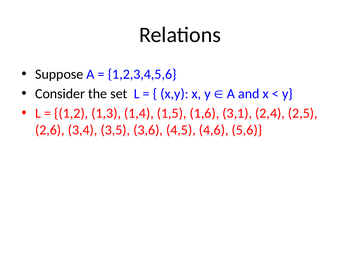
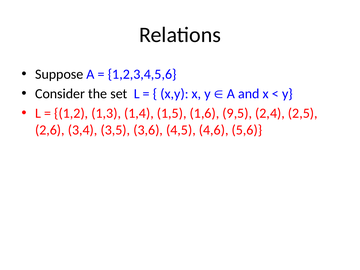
3,1: 3,1 -> 9,5 (237, 113)
